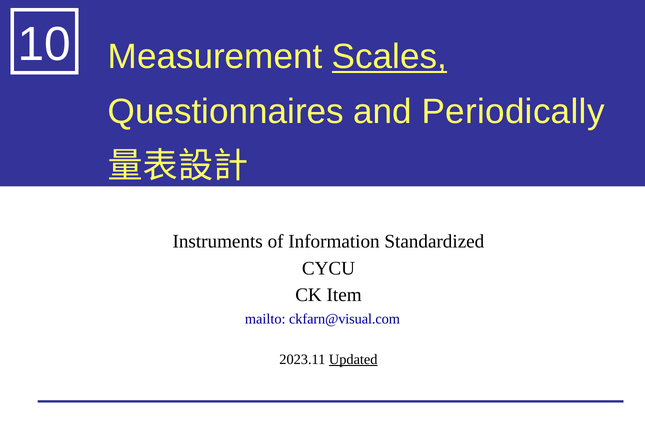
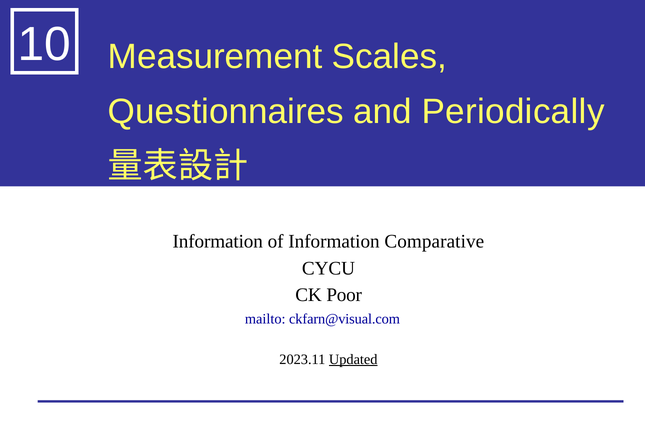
Scales underline: present -> none (389, 57)
Instruments: Instruments -> Information (218, 241)
Standardized: Standardized -> Comparative (434, 241)
Item: Item -> Poor (344, 295)
